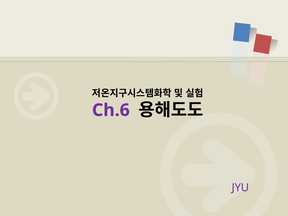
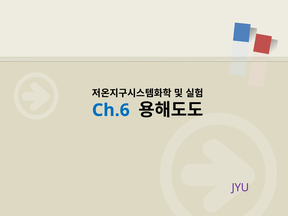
Ch.6 colour: purple -> blue (111, 110)
